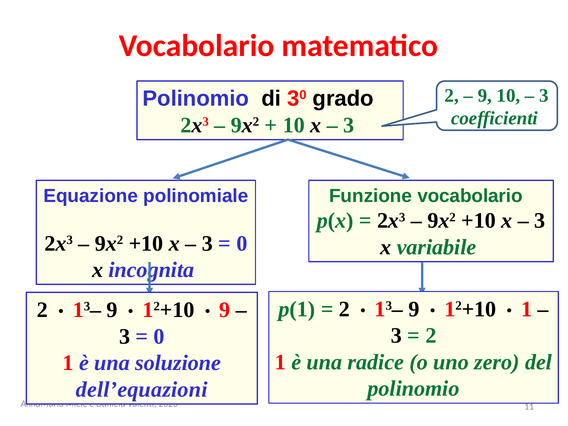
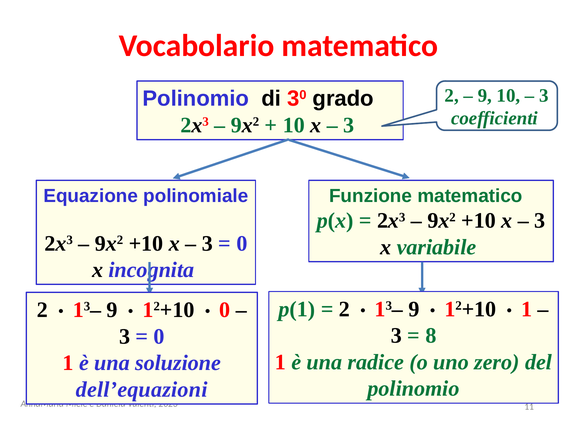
Funzione vocabolario: vocabolario -> matematico (470, 196)
9: 9 -> 0 (225, 310)
2: 2 -> 8 (431, 336)
